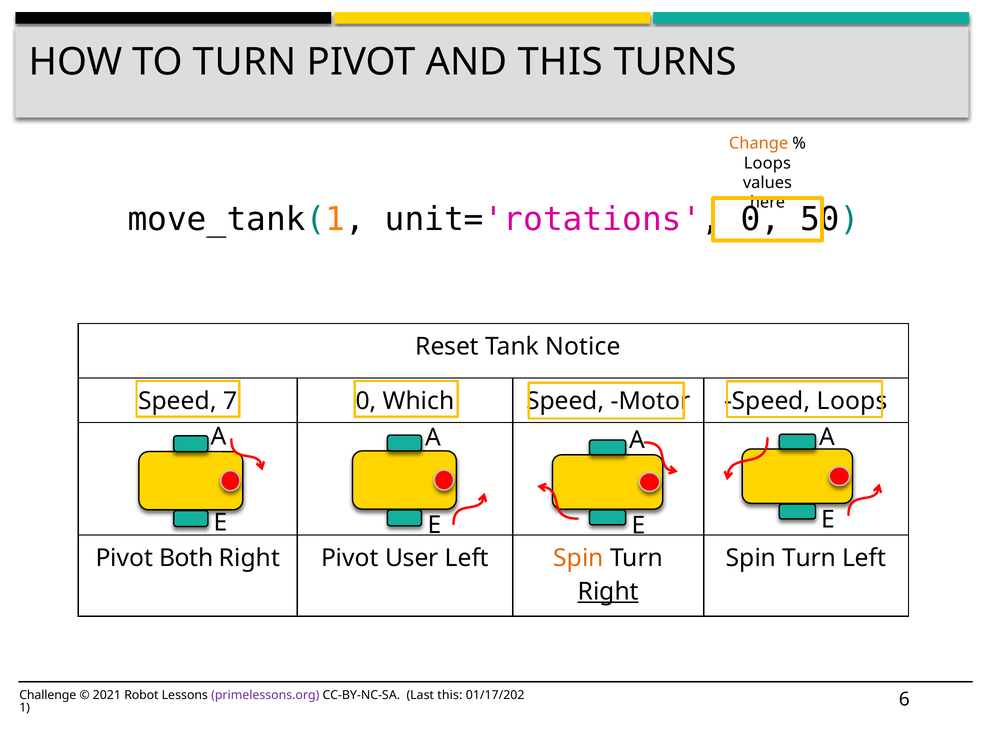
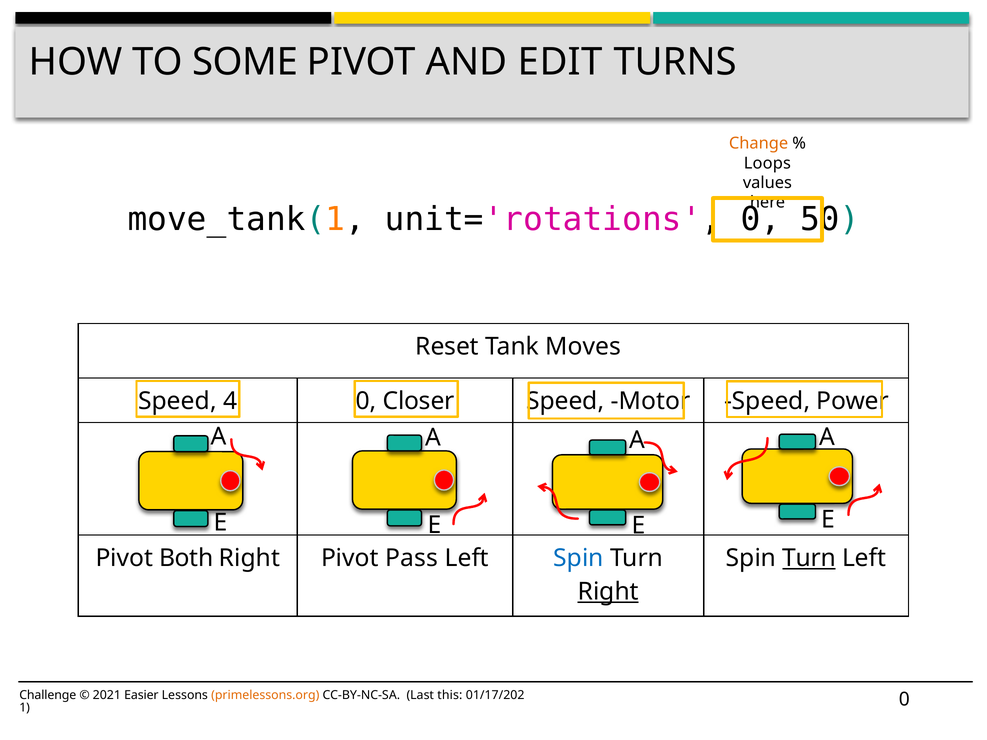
TO TURN: TURN -> SOME (245, 62)
AND THIS: THIS -> EDIT (560, 62)
Notice: Notice -> Moves (583, 347)
7: 7 -> 4 (230, 401)
Which: Which -> Closer (419, 401)
Speed Loops: Loops -> Power (853, 401)
User: User -> Pass (412, 558)
Spin colour: orange -> blue (578, 558)
Turn underline: none -> present (809, 558)
Robot: Robot -> Easier (141, 695)
primelessons.org colour: purple -> orange (265, 695)
6: 6 -> 0 (904, 700)
